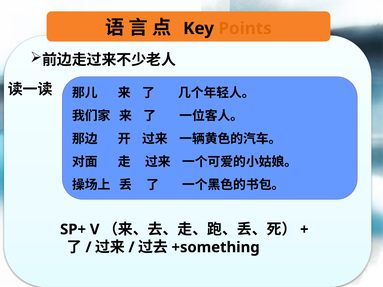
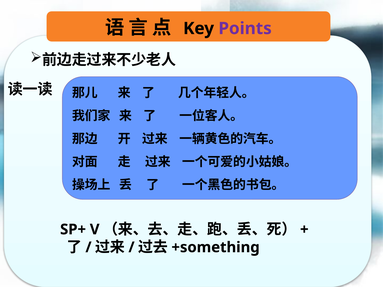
Points colour: orange -> purple (245, 28)
